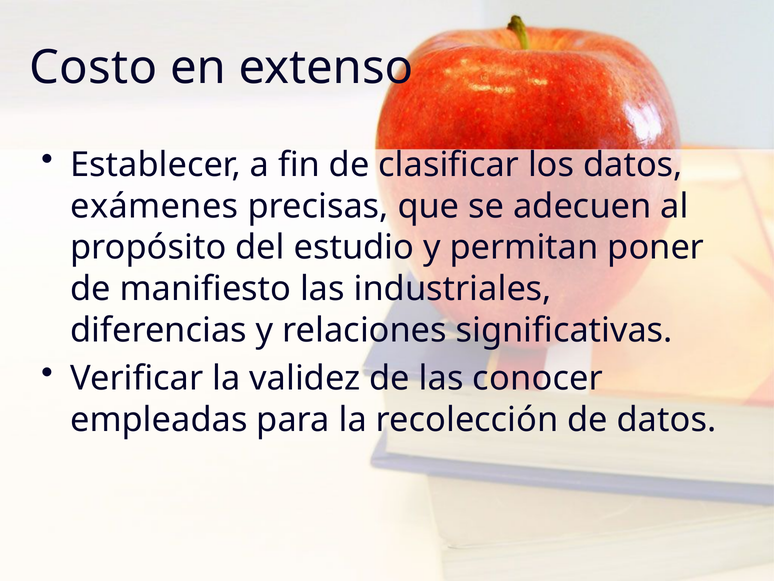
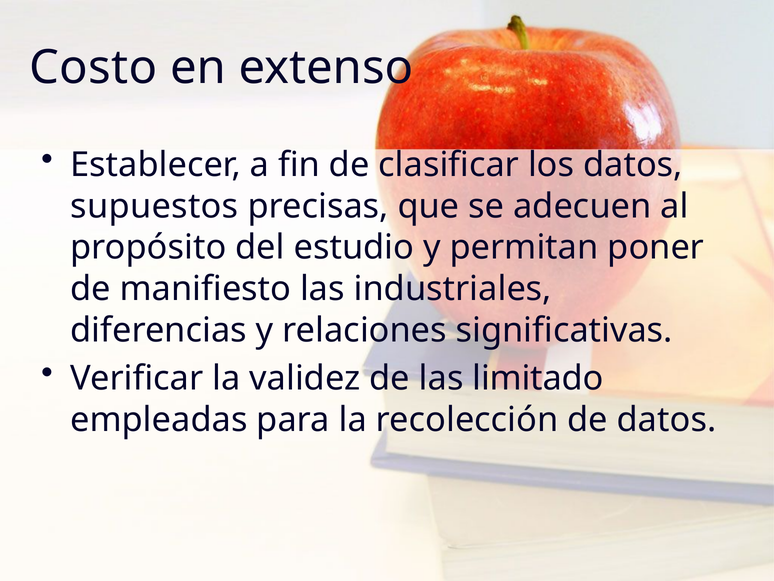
exámenes: exámenes -> supuestos (154, 206)
conocer: conocer -> limitado (538, 378)
